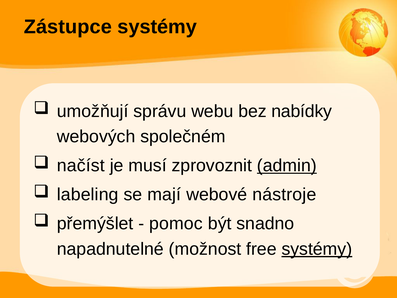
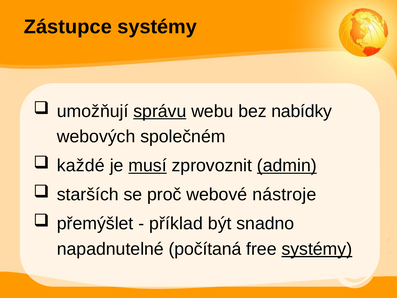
správu underline: none -> present (160, 111)
načíst: načíst -> každé (81, 165)
musí underline: none -> present (148, 165)
labeling: labeling -> starších (88, 194)
mají: mají -> proč (164, 194)
pomoc: pomoc -> příklad (176, 223)
možnost: možnost -> počítaná (205, 249)
